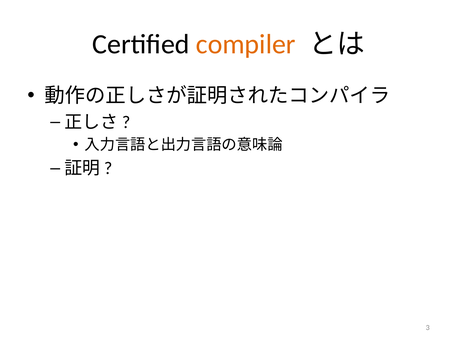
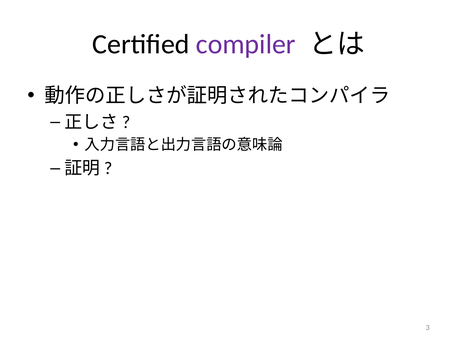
compiler colour: orange -> purple (246, 44)
